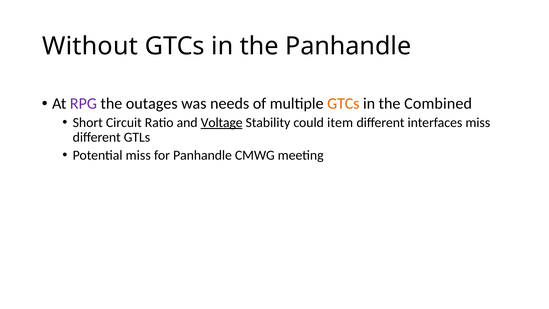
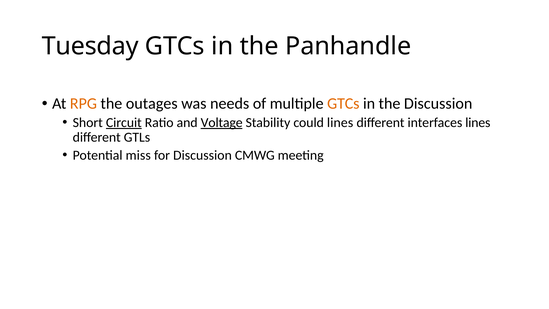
Without: Without -> Tuesday (90, 46)
RPG colour: purple -> orange (83, 104)
the Combined: Combined -> Discussion (438, 104)
Circuit underline: none -> present (124, 123)
could item: item -> lines (340, 123)
interfaces miss: miss -> lines (478, 123)
for Panhandle: Panhandle -> Discussion (202, 155)
